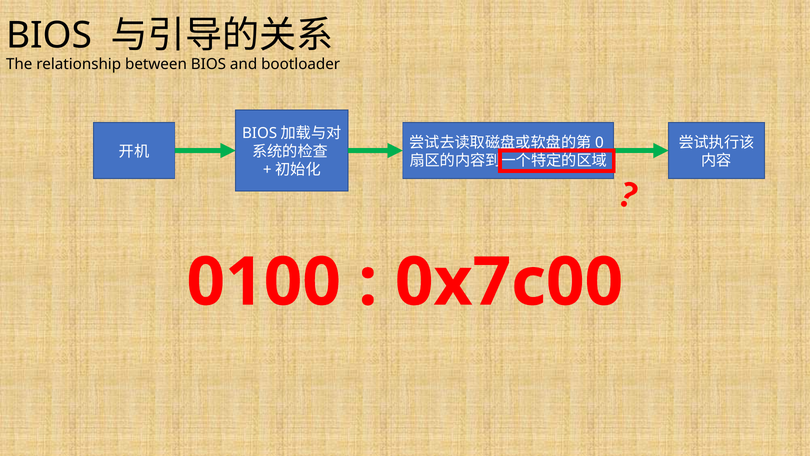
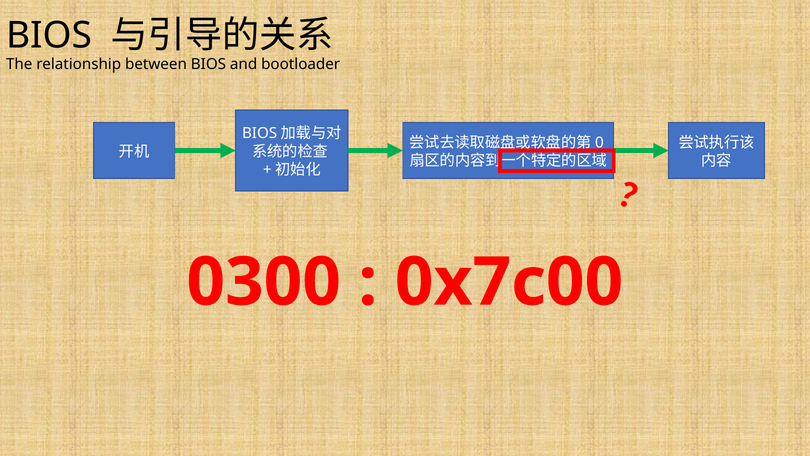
0100: 0100 -> 0300 (264, 282)
